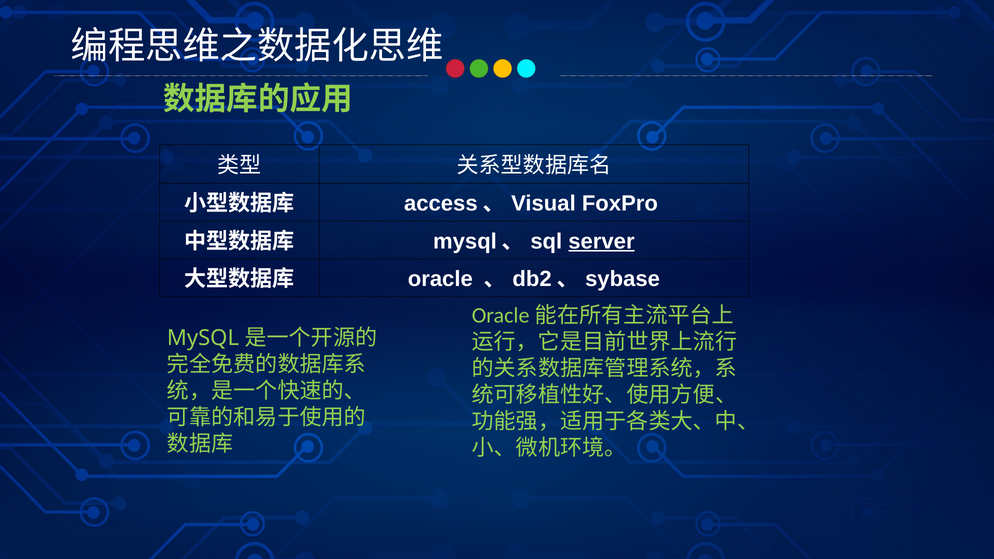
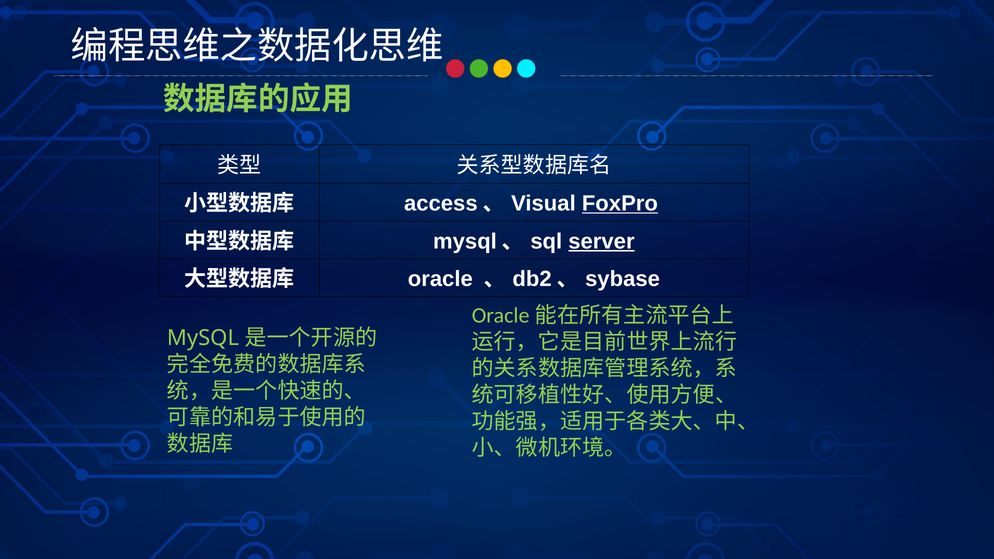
FoxPro underline: none -> present (620, 204)
